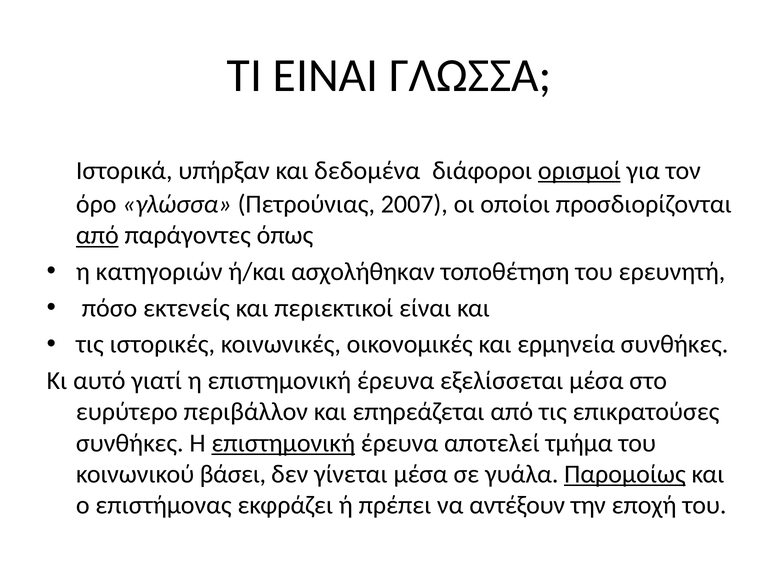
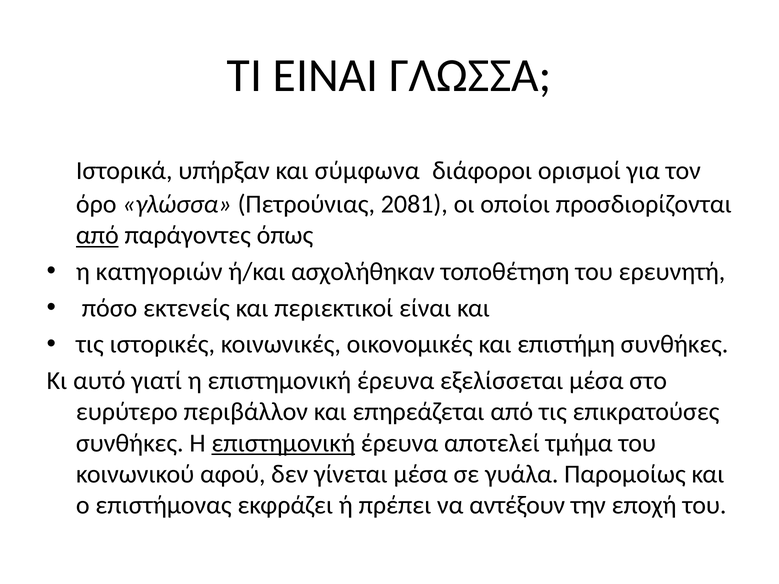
δεδομένα: δεδομένα -> σύμφωνα (367, 171)
ορισμοί underline: present -> none (579, 171)
2007: 2007 -> 2081 (414, 204)
ερμηνεία: ερμηνεία -> επιστήμη (566, 345)
βάσει: βάσει -> αφού (233, 474)
Παρομοίως underline: present -> none (625, 474)
